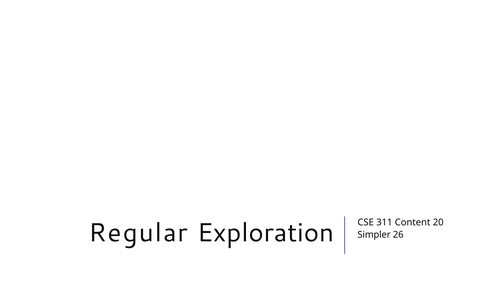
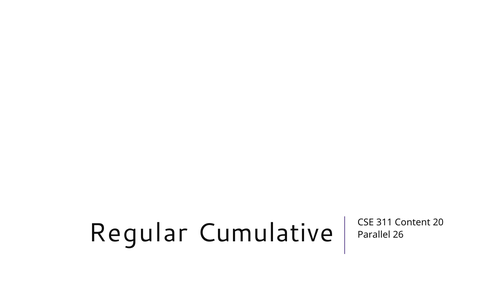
Exploration: Exploration -> Cumulative (265, 233)
Simpler: Simpler -> Parallel (374, 235)
